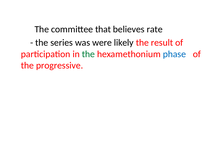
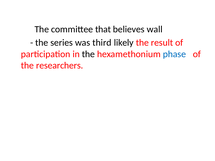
rate: rate -> wall (155, 29)
were: were -> third (102, 43)
the colour: green -> black (88, 54)
progressive: progressive -> researchers (60, 66)
